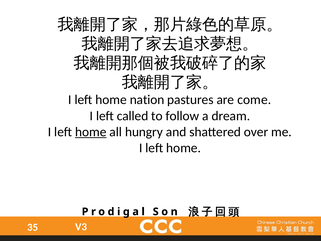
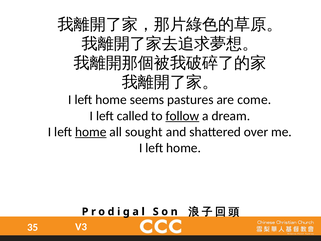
nation: nation -> seems (147, 100)
follow underline: none -> present (182, 116)
hungry: hungry -> sought (144, 132)
